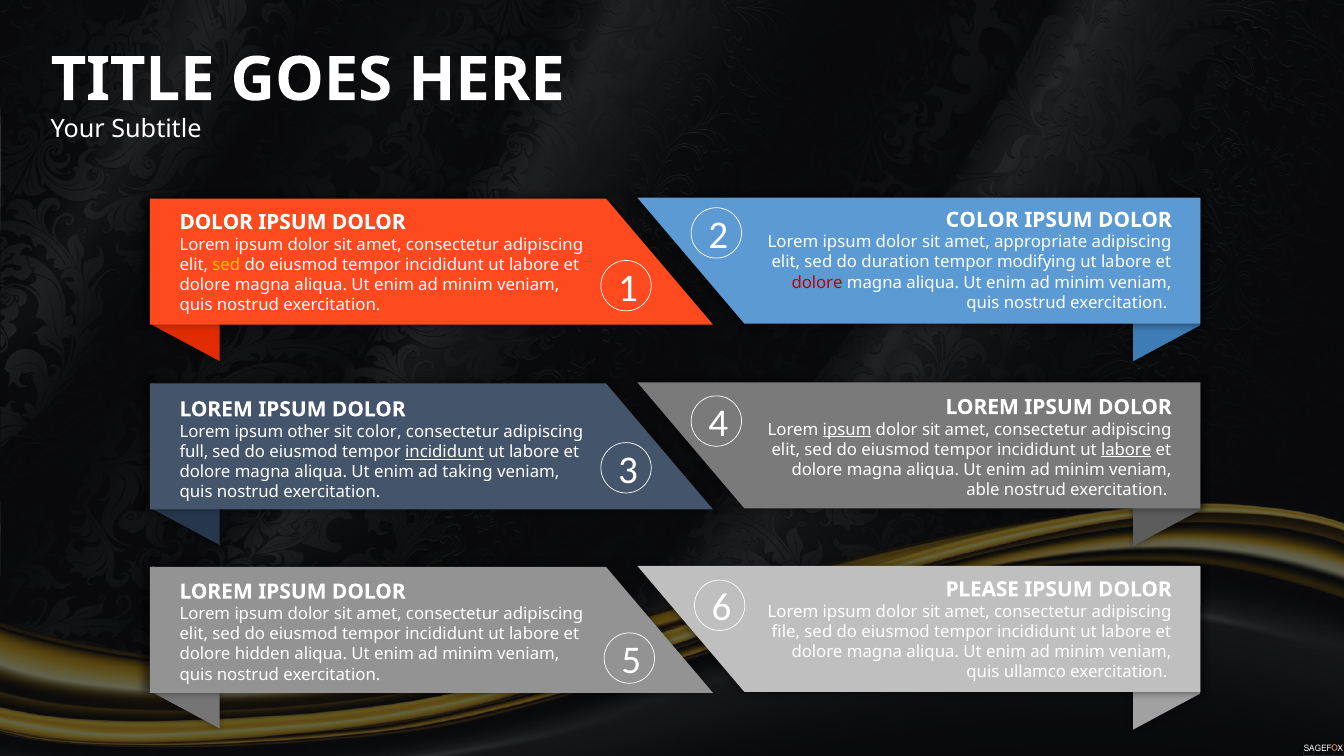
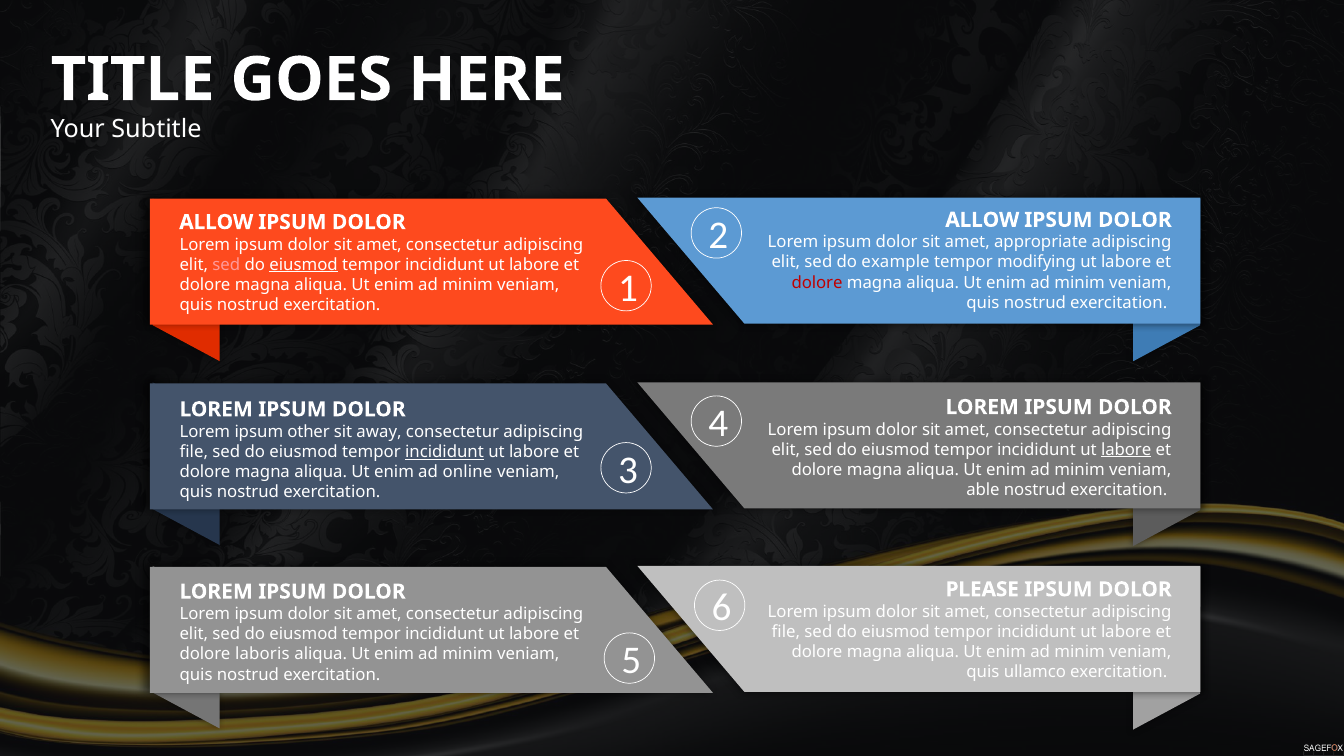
COLOR: COLOR -> ALLOW (982, 220)
DOLOR: DOLOR -> ALLOW (216, 222)
duration: duration -> example (896, 262)
sed colour: yellow -> pink (226, 265)
eiusmod underline: none -> present (304, 265)
ipsum underline: present -> none (847, 429)
sit color: color -> away (379, 432)
full: full -> file (194, 452)
taking: taking -> online (468, 472)
hidden: hidden -> laboris (262, 654)
